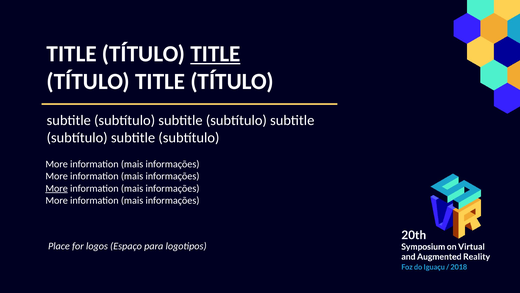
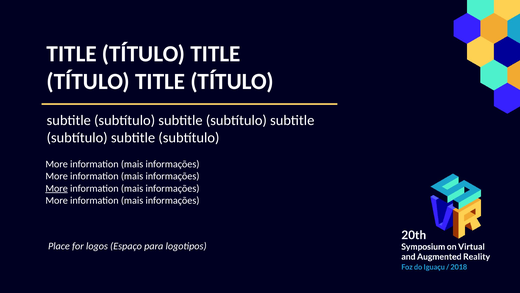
TITLE underline: present -> none (215, 54)
